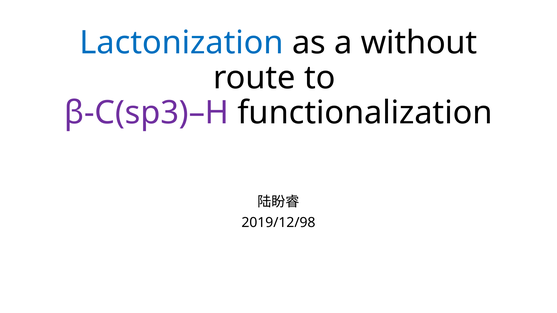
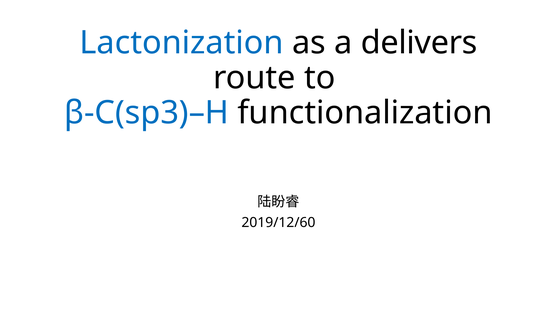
without: without -> delivers (419, 43)
β-C(sp3)–H colour: purple -> blue (147, 113)
2019/12/98: 2019/12/98 -> 2019/12/60 (278, 223)
